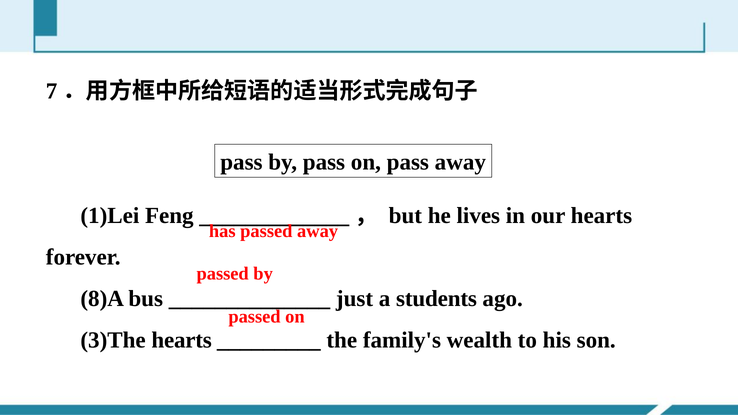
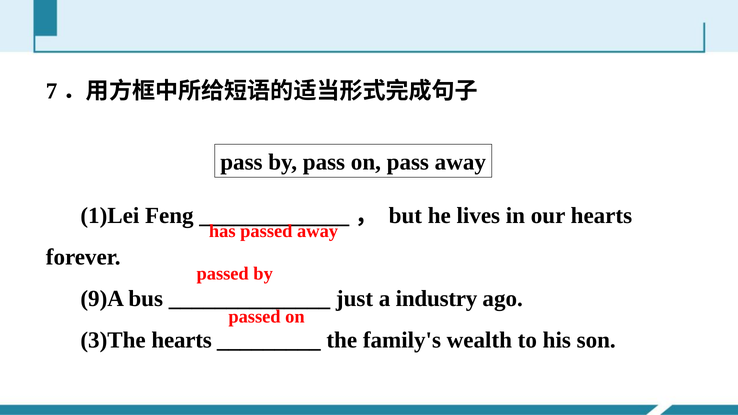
8)A: 8)A -> 9)A (102, 299)
students: students -> industry (437, 299)
